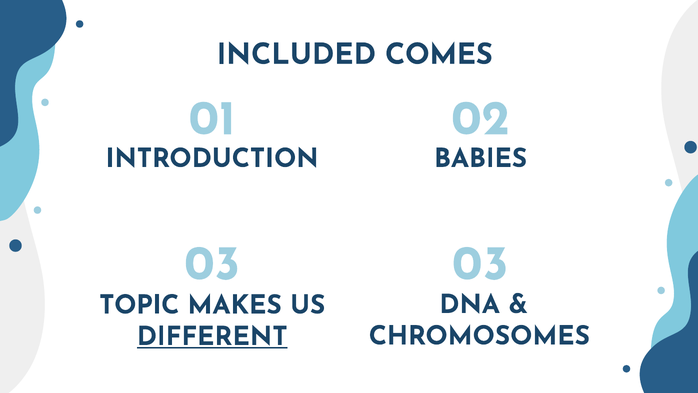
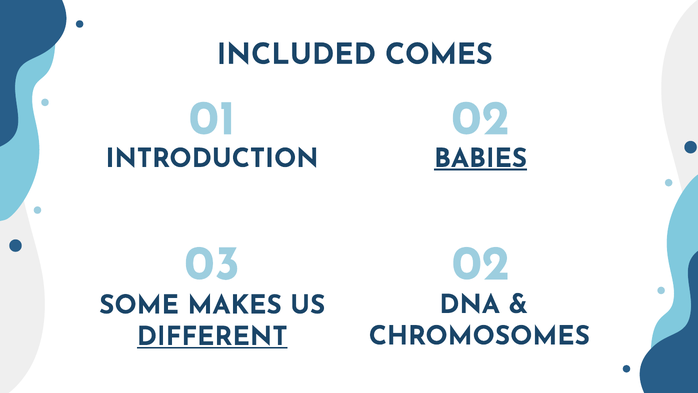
BABIES underline: none -> present (481, 158)
03 03: 03 -> 02 (481, 263)
TOPIC: TOPIC -> SOME (139, 305)
